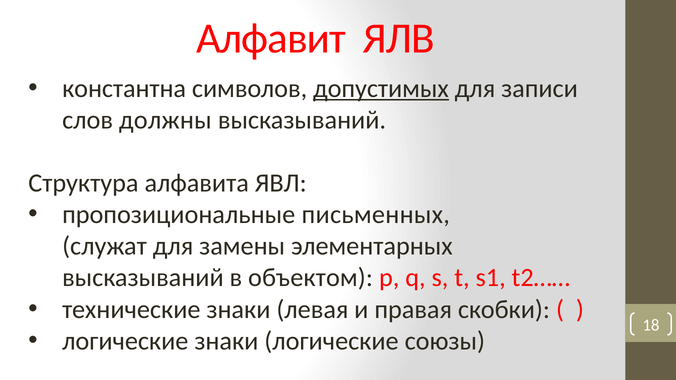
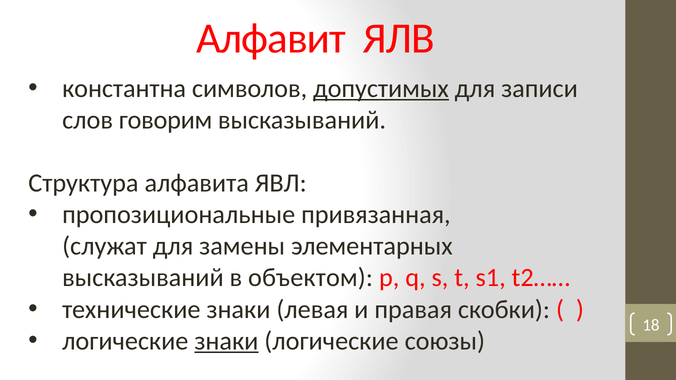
должны: должны -> говорим (166, 120)
письменных: письменных -> привязанная (376, 215)
знаки underline: none -> present (226, 341)
